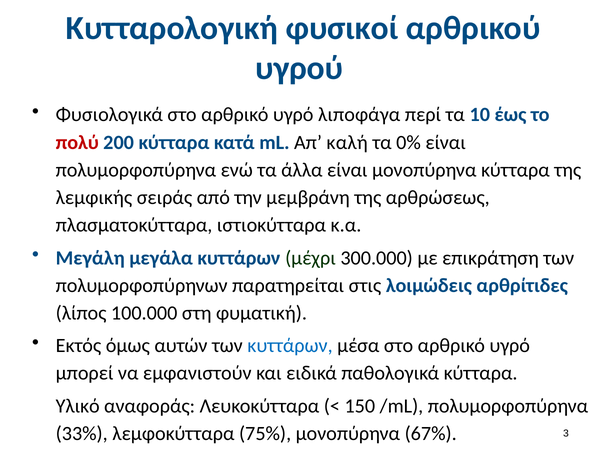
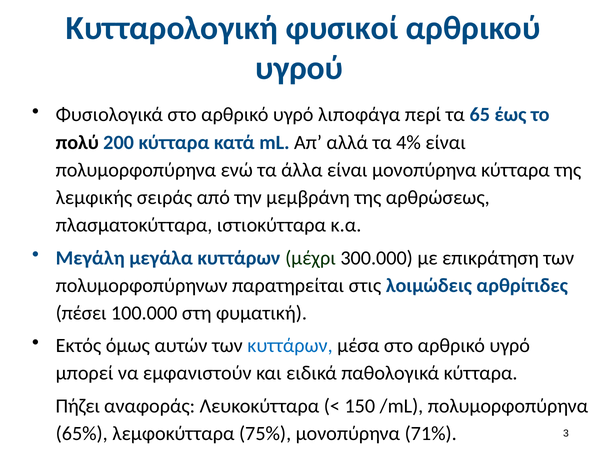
10: 10 -> 65 (480, 115)
πολύ colour: red -> black (77, 142)
καλή: καλή -> αλλά (347, 142)
0%: 0% -> 4% (409, 142)
λίπος: λίπος -> πέσει (81, 313)
Υλικό: Υλικό -> Πήζει (78, 406)
33%: 33% -> 65% (82, 433)
67%: 67% -> 71% (431, 433)
